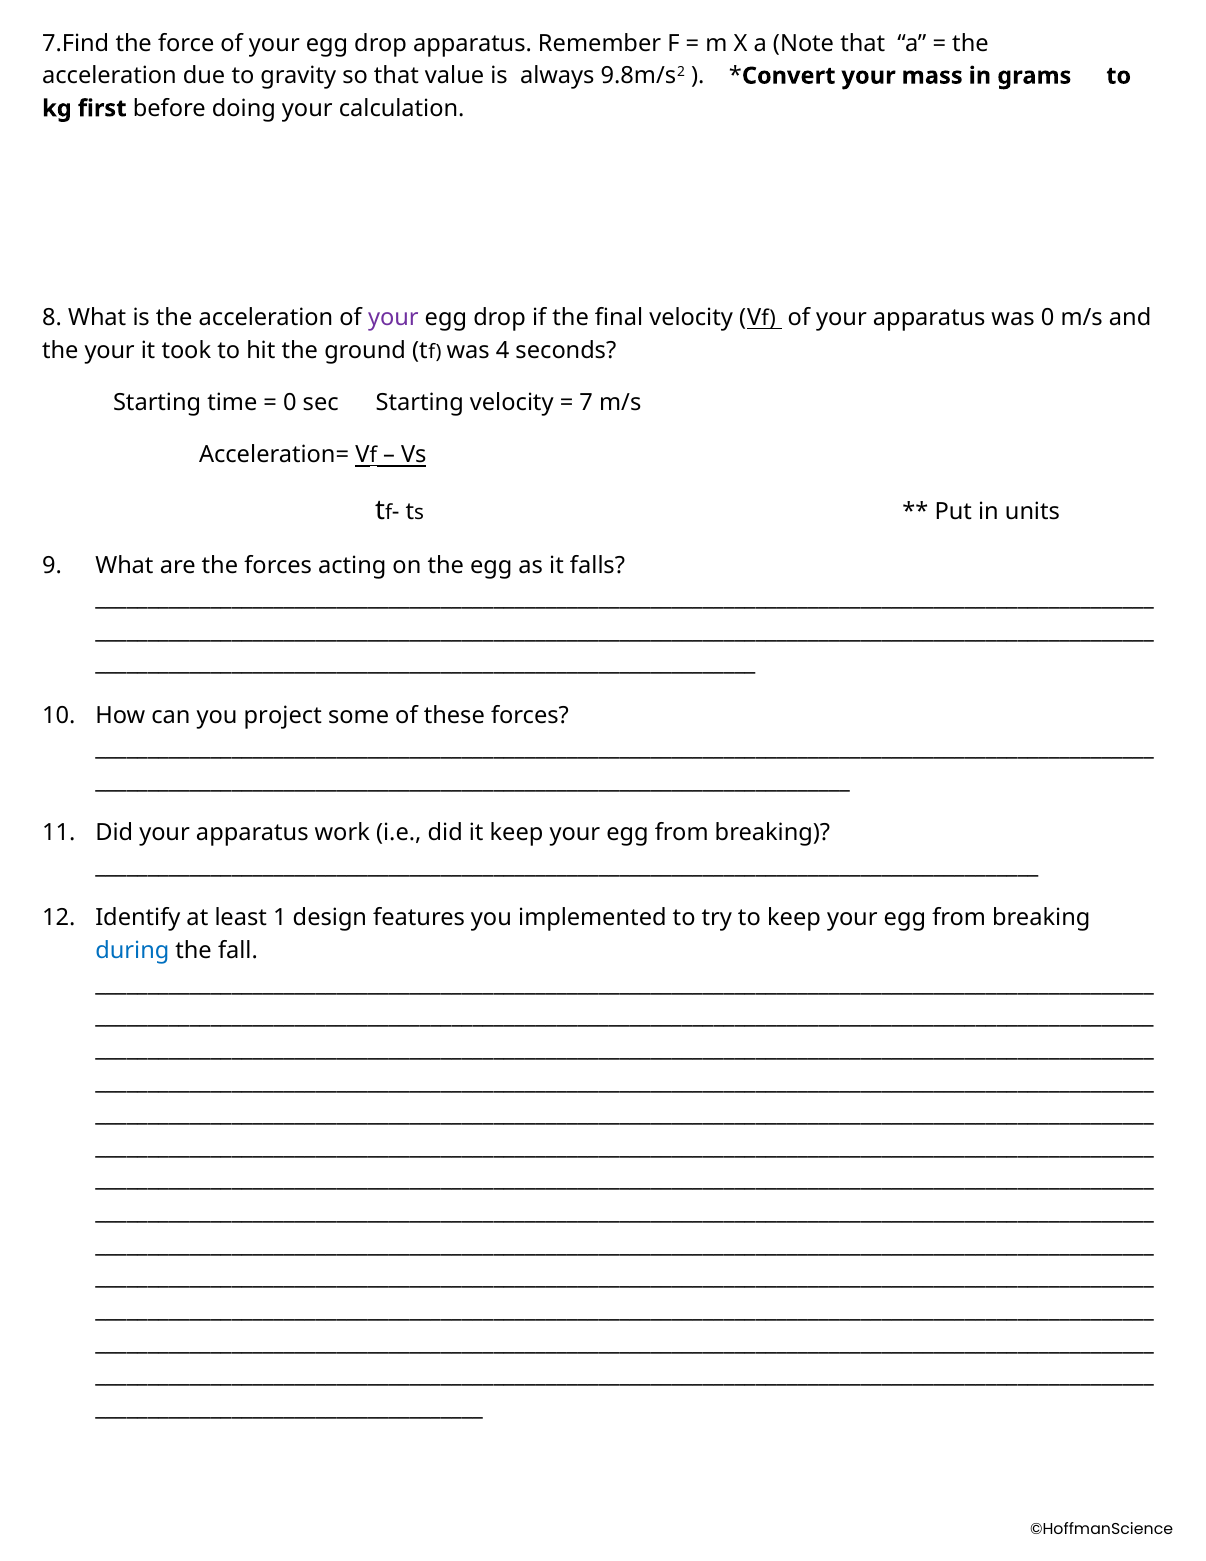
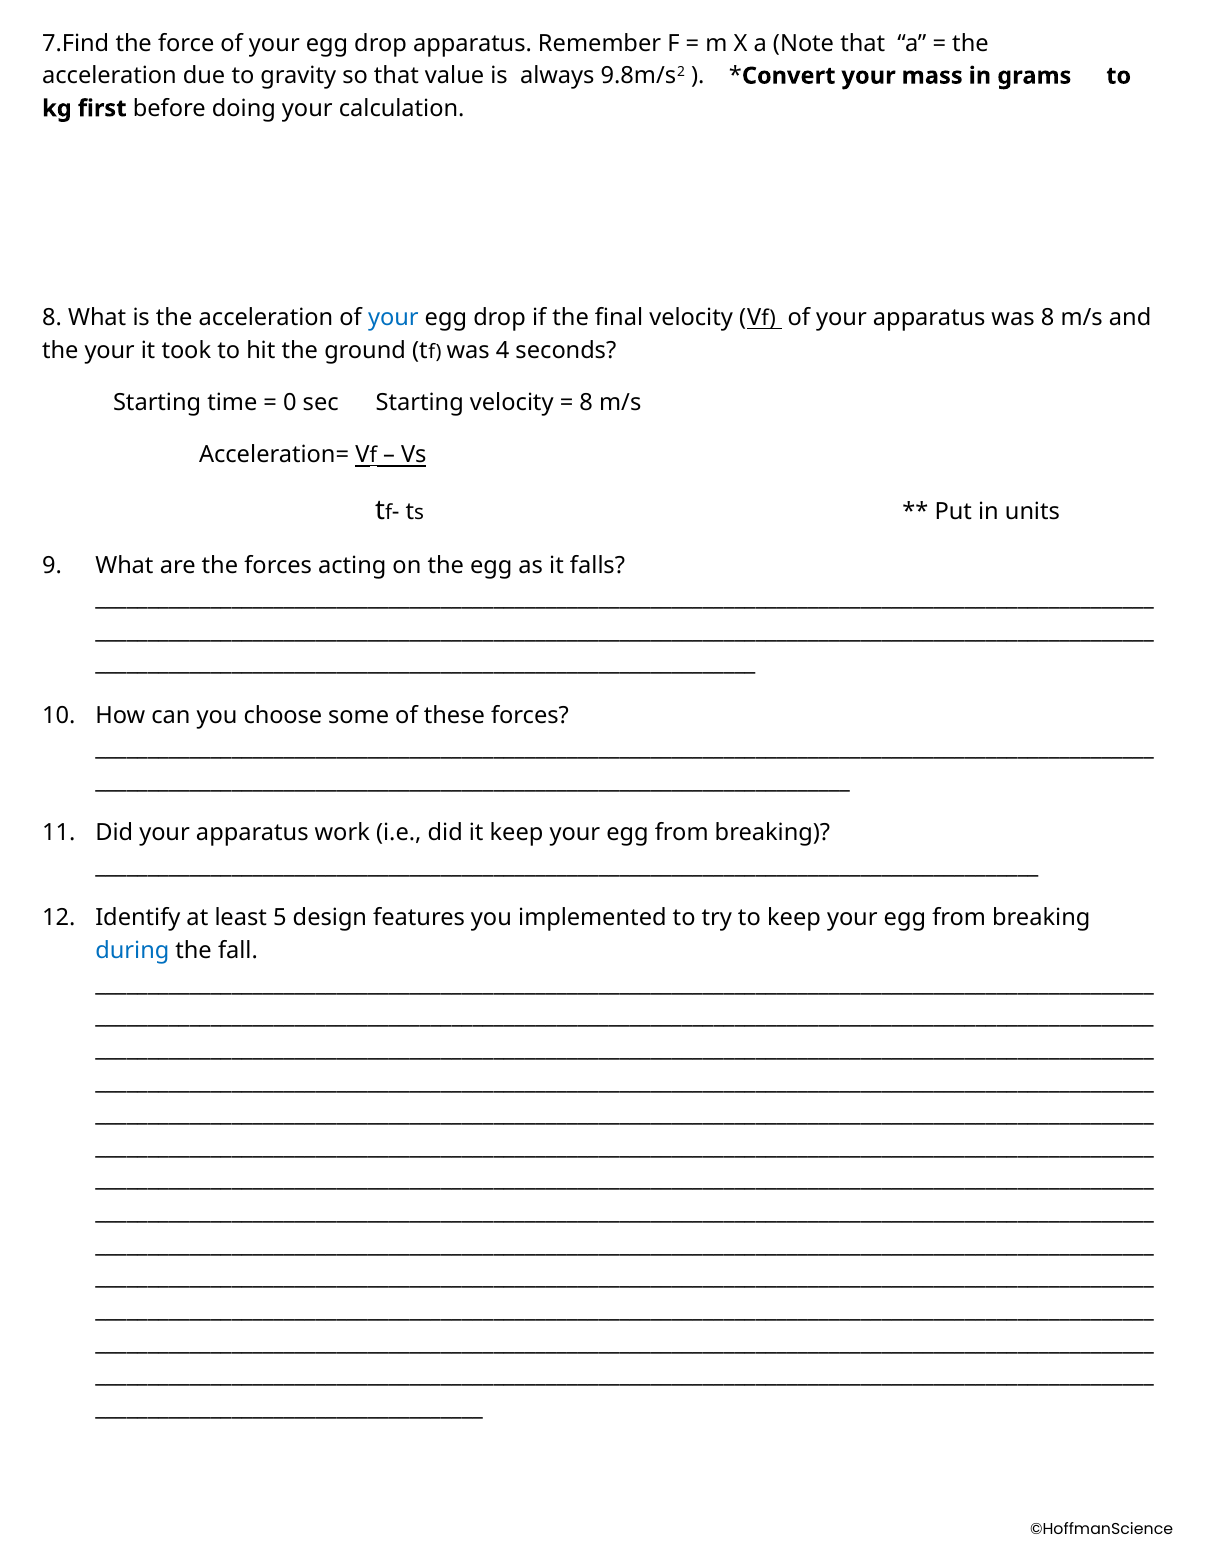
your colour: purple -> blue (393, 318)
was 0: 0 -> 8 (1048, 318)
7: 7 -> 8 (586, 403)
project: project -> choose (283, 715)
1: 1 -> 5 (280, 918)
